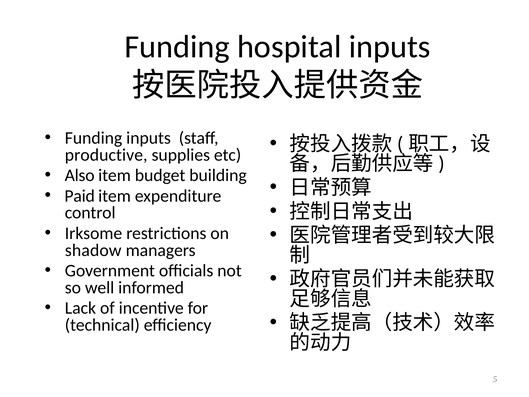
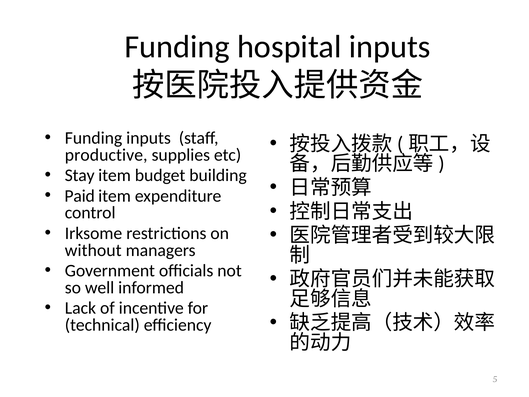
Also: Also -> Stay (80, 175)
shadow: shadow -> without (93, 250)
